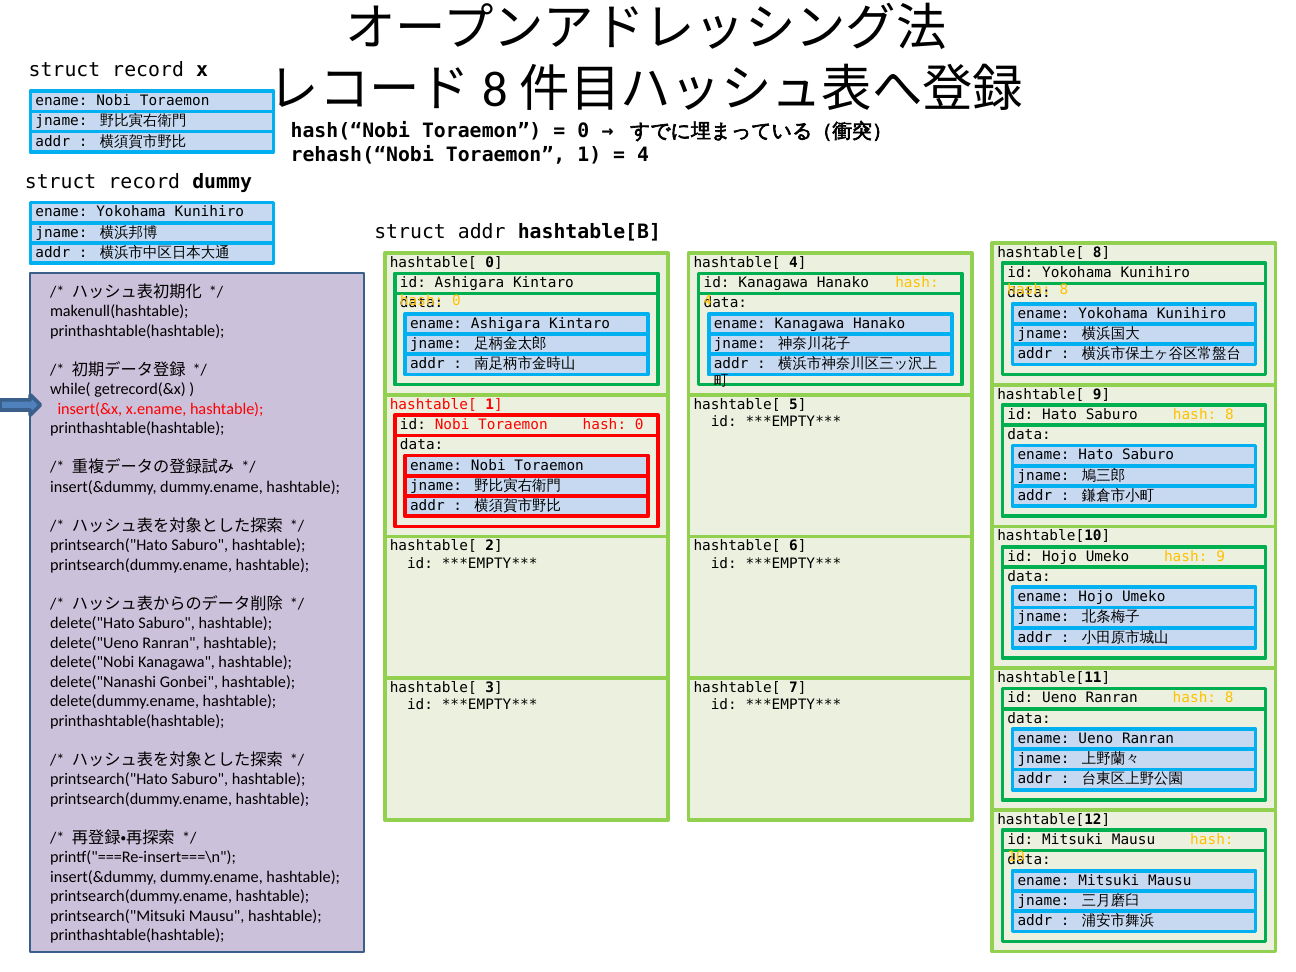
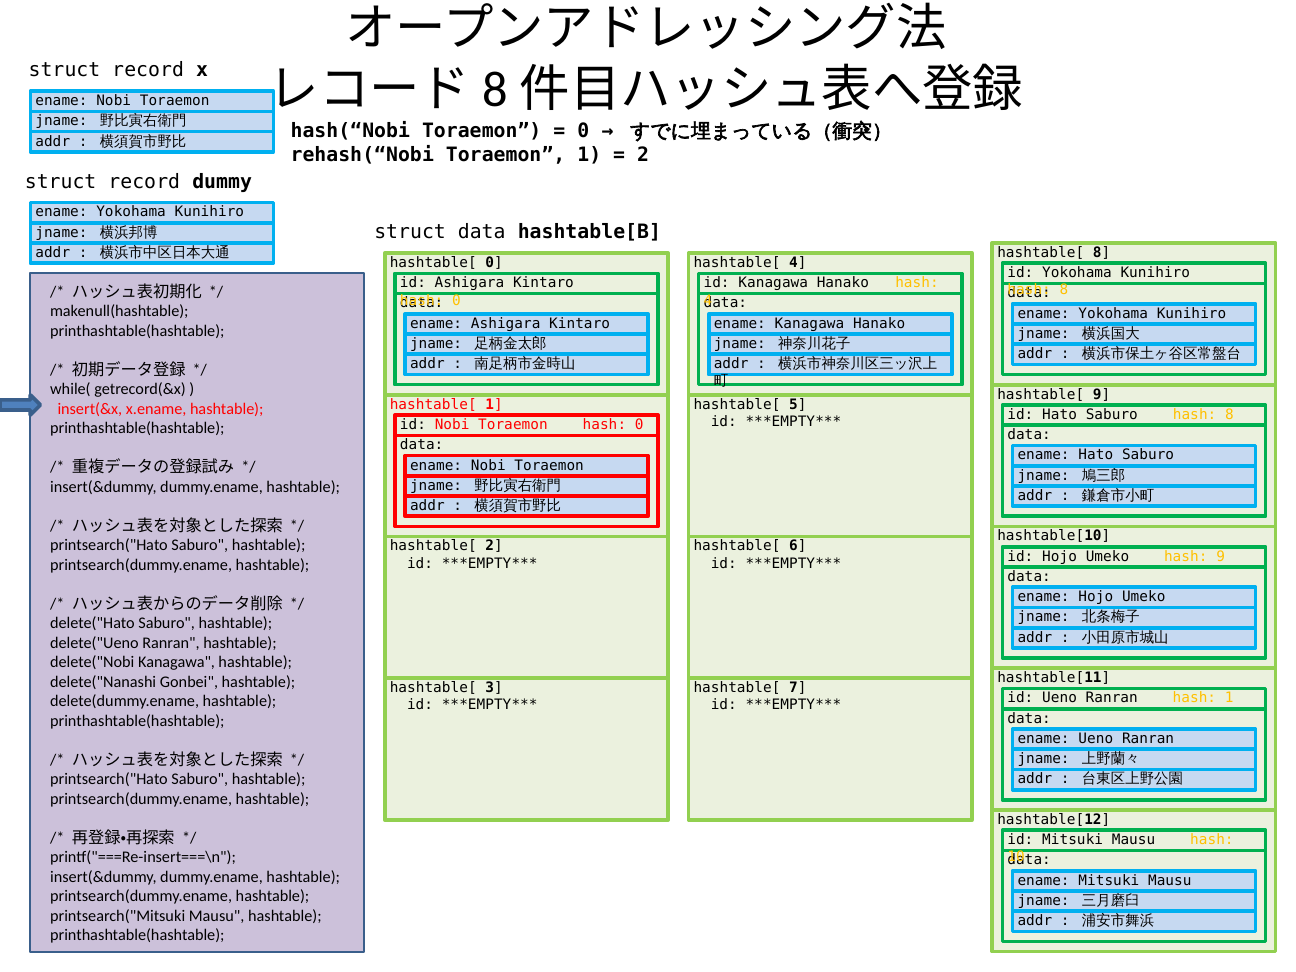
4: 4 -> 2 (643, 155)
struct addr: addr -> data (482, 232)
8: 8 -> 1 (1229, 698)
